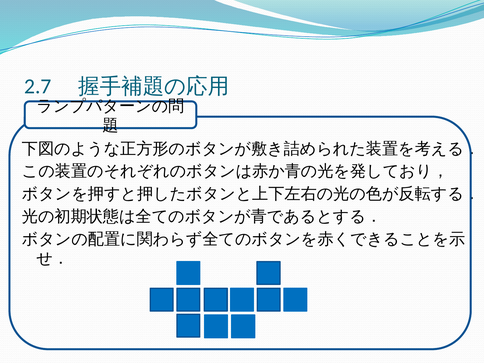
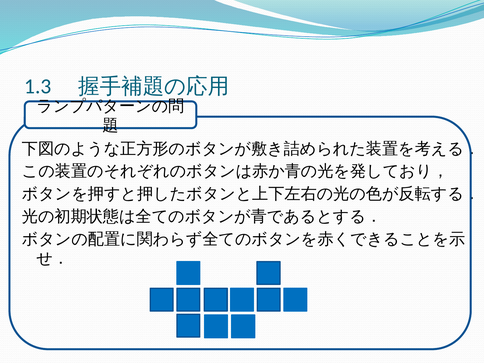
2.7: 2.7 -> 1.3 (38, 86)
